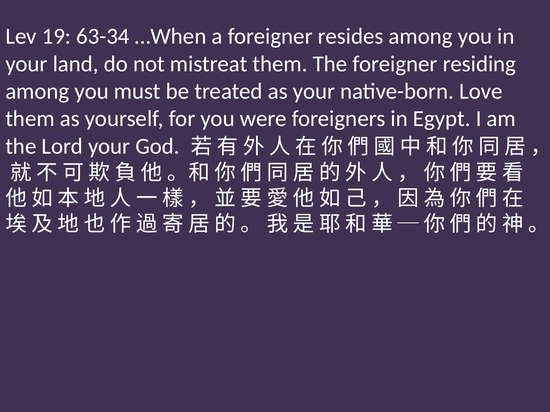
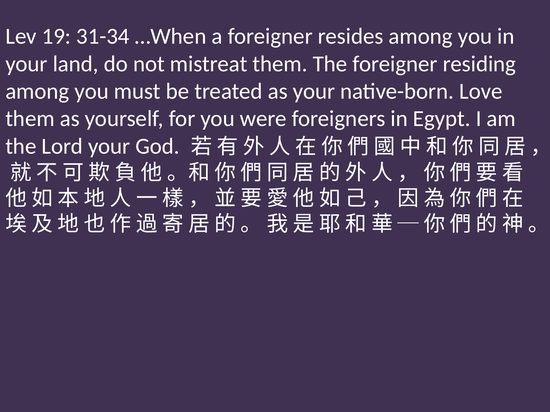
63-34: 63-34 -> 31-34 (103, 36)
